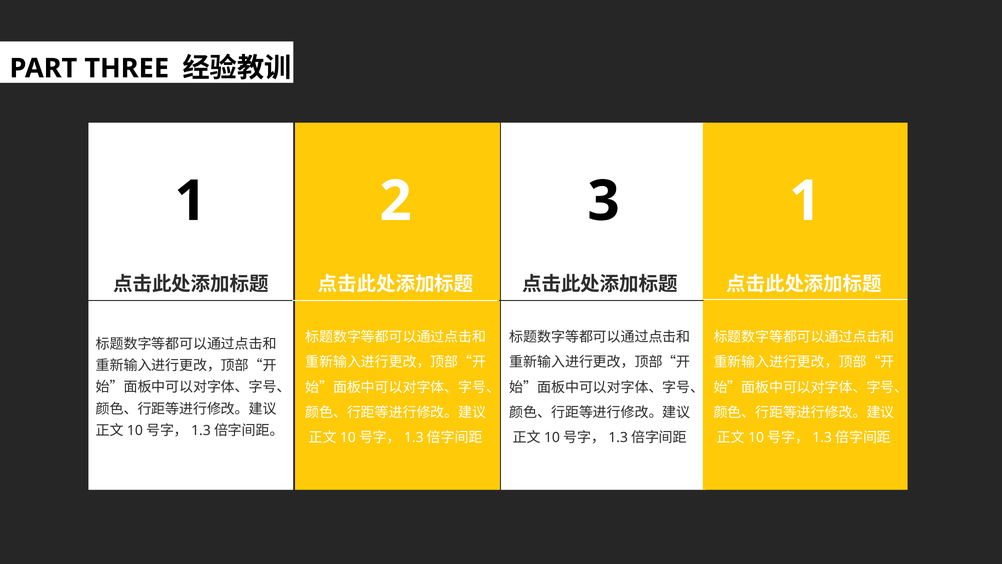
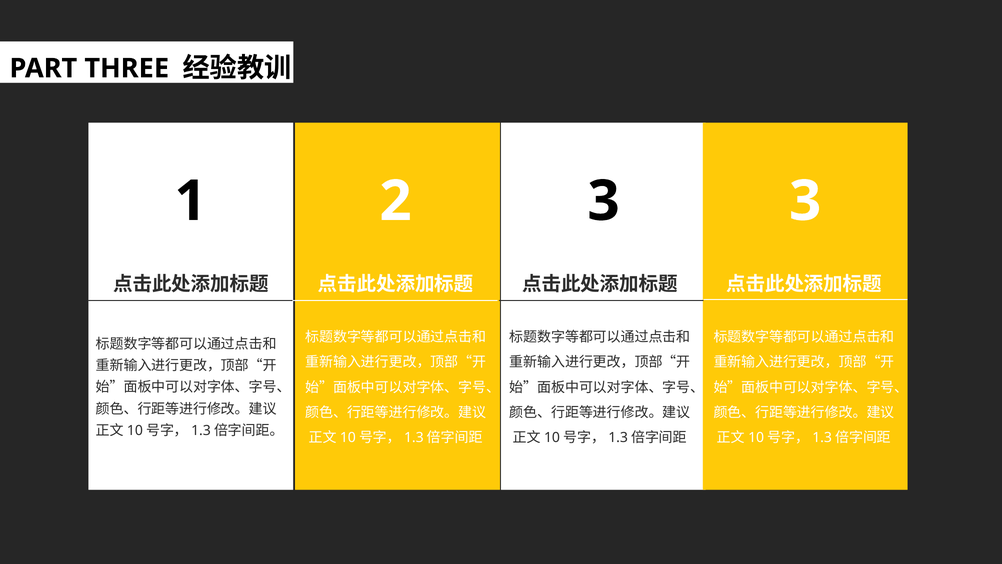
3 1: 1 -> 3 (805, 201)
